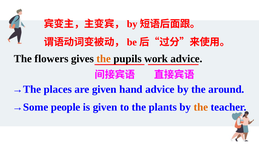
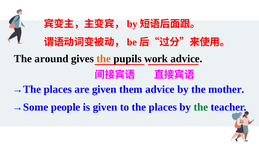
flowers: flowers -> around (52, 59)
hand: hand -> them (131, 89)
around: around -> mother (226, 89)
the plants: plants -> places (163, 107)
the colour: orange -> green (201, 107)
